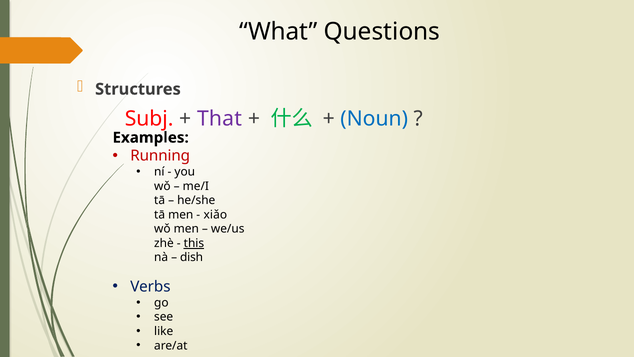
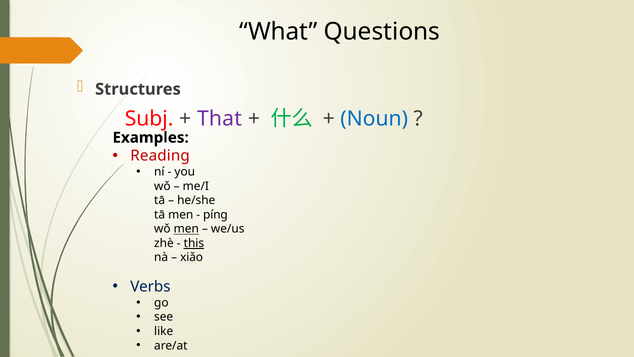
Running: Running -> Reading (160, 156)
xiǎo: xiǎo -> píng (215, 215)
men underline: none -> present (186, 229)
dish: dish -> xiǎo (192, 257)
